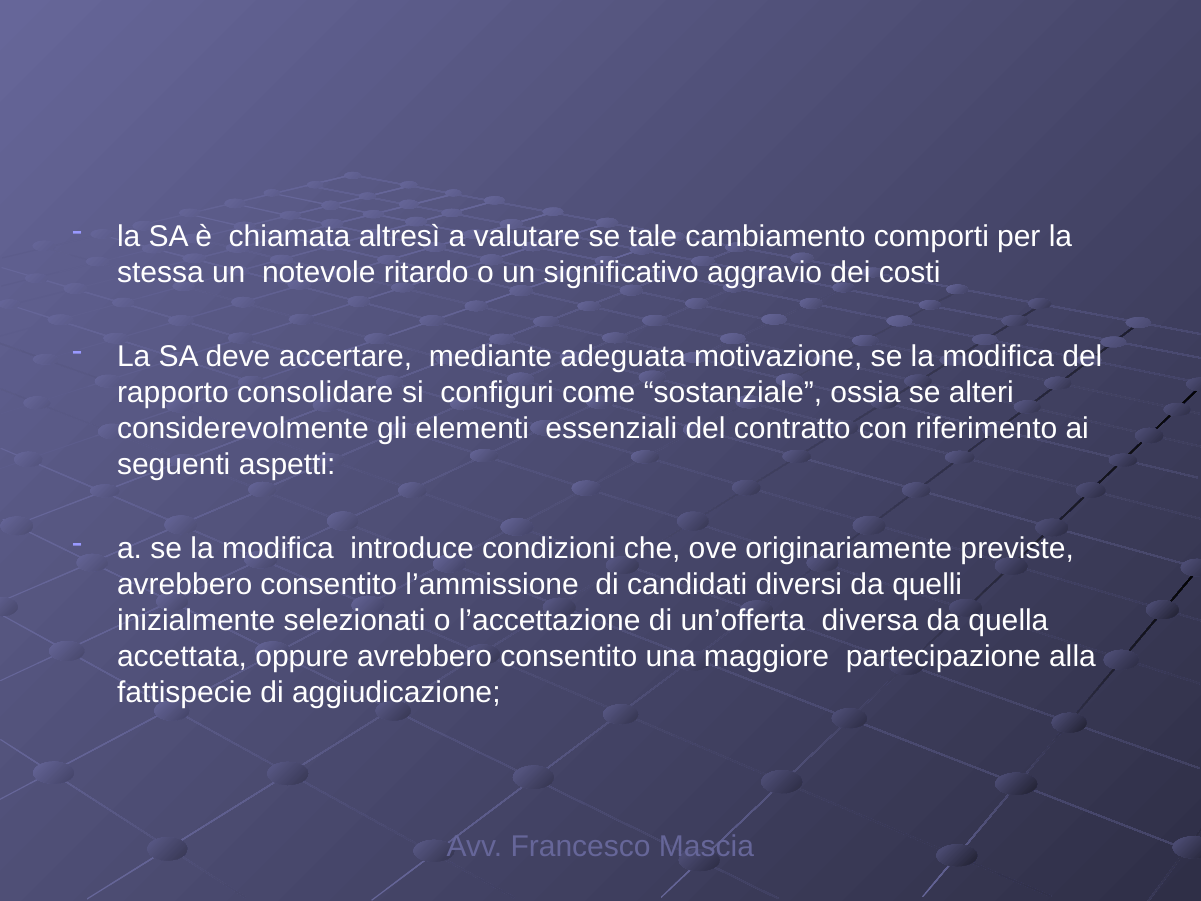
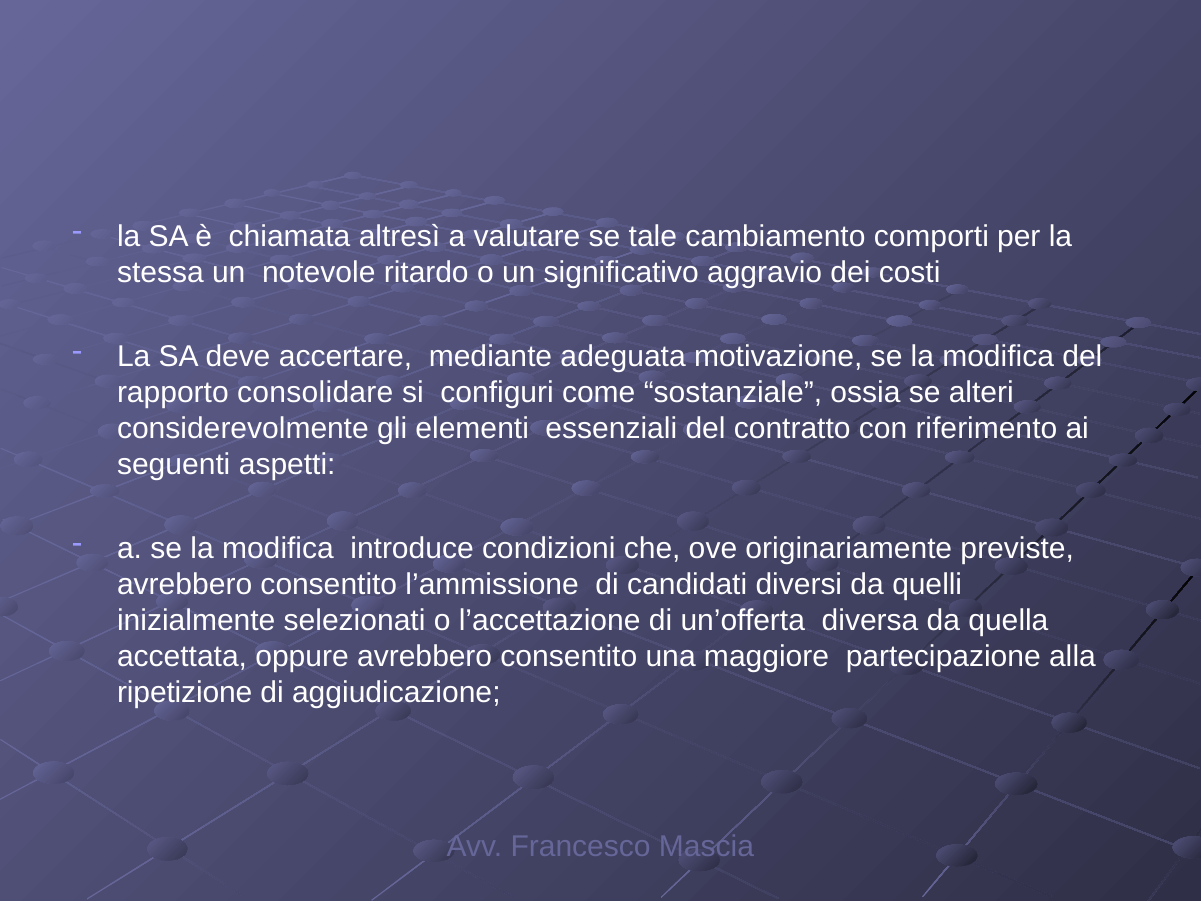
fattispecie: fattispecie -> ripetizione (185, 693)
